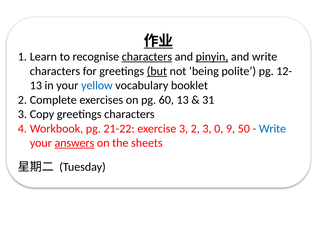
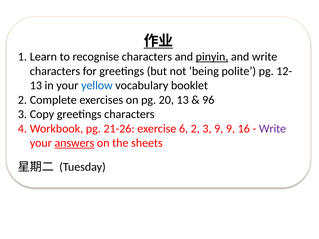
characters underline: present -> none (147, 57)
but underline: present -> none (157, 71)
60: 60 -> 20 (166, 100)
31: 31 -> 96 (208, 100)
21-22: 21-22 -> 21-26 (119, 129)
exercise 3: 3 -> 6 (184, 129)
3 0: 0 -> 9 (219, 129)
50: 50 -> 16 (244, 129)
Write colour: blue -> purple (272, 129)
